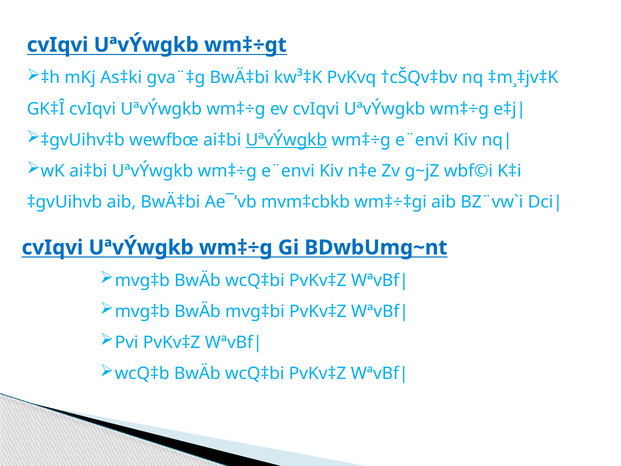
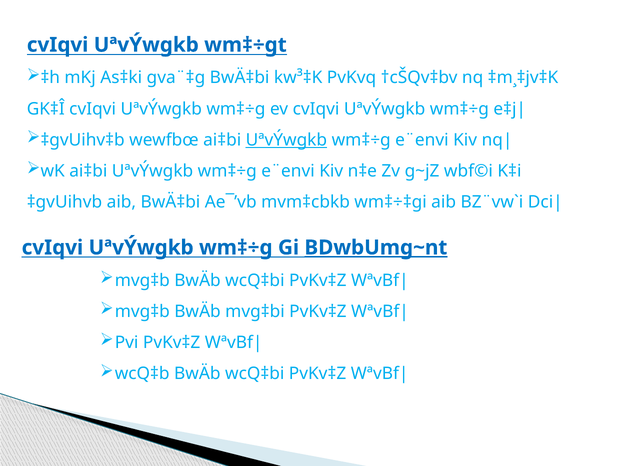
BDwbUmg~nt underline: none -> present (376, 247)
